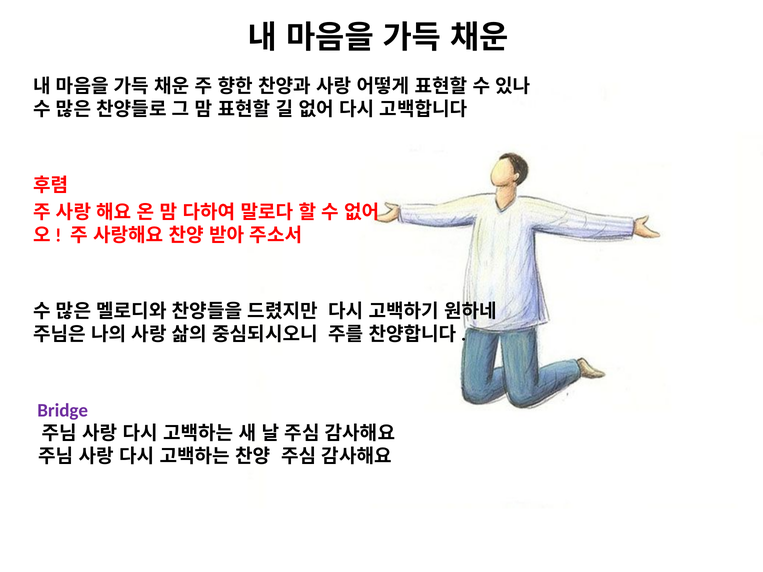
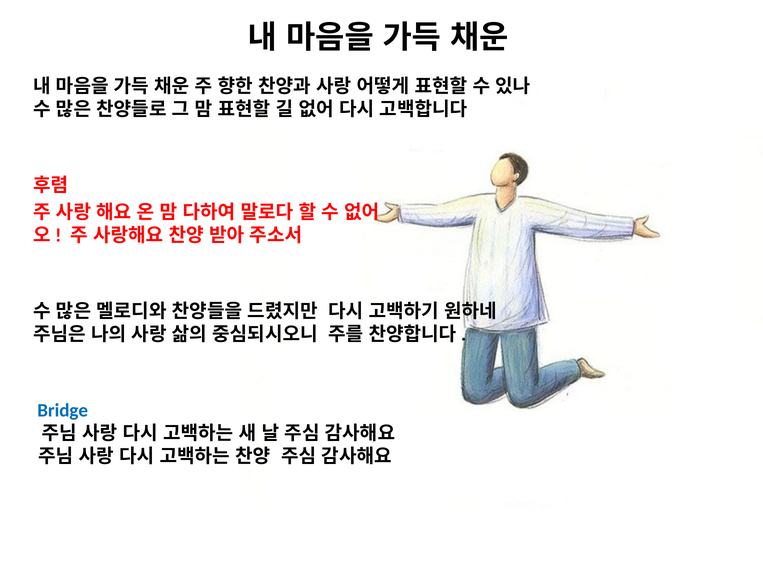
Bridge colour: purple -> blue (63, 411)
